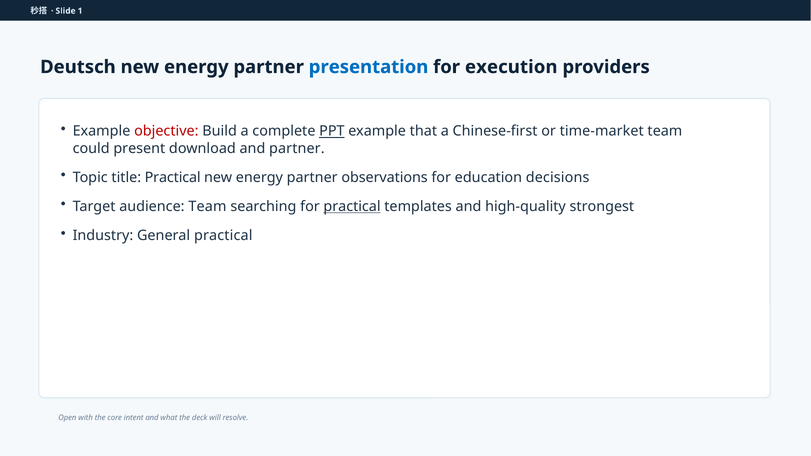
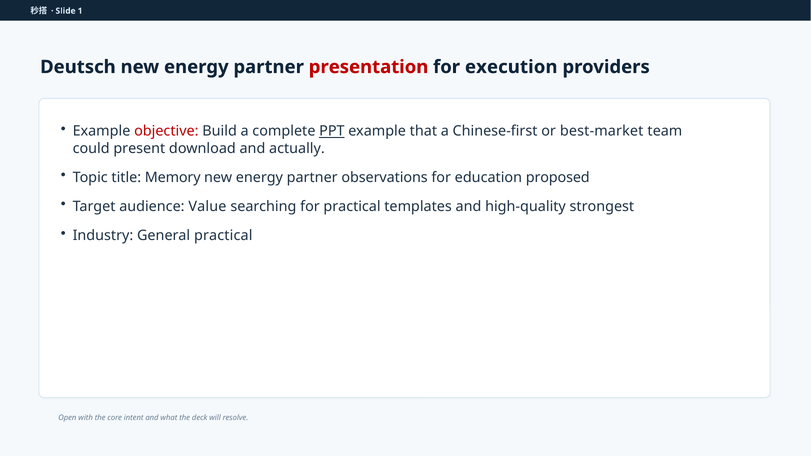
presentation colour: blue -> red (369, 67)
time-market: time-market -> best-market (602, 131)
and partner: partner -> actually (297, 148)
title Practical: Practical -> Memory (173, 178)
decisions: decisions -> proposed (558, 178)
audience Team: Team -> Value (207, 207)
practical underline: present -> none (352, 207)
